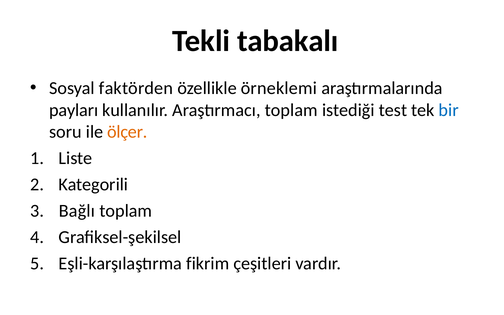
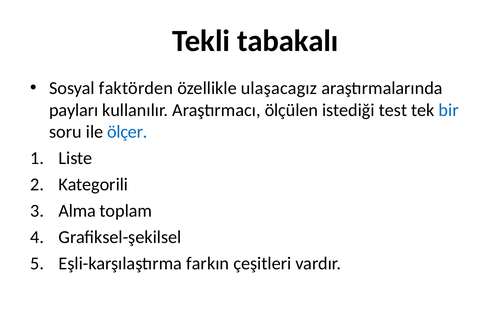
örneklemi: örneklemi -> ulaşacagız (279, 88)
Araştırmacı toplam: toplam -> ölçülen (291, 110)
ölçer colour: orange -> blue (127, 132)
Bağlı: Bağlı -> Alma (77, 211)
fikrim: fikrim -> farkın (208, 263)
